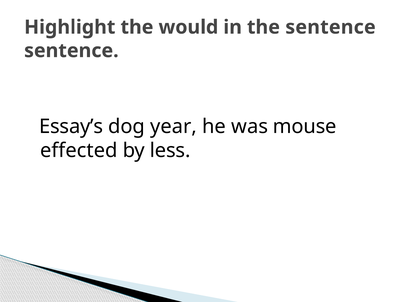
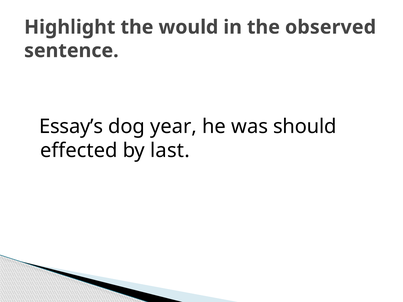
the sentence: sentence -> observed (331, 27)
mouse: mouse -> should (305, 127)
less: less -> last (170, 151)
